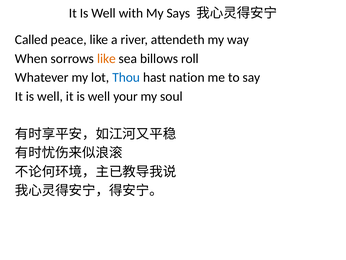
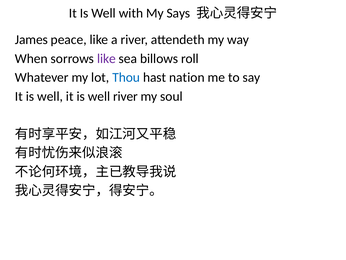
Called: Called -> James (31, 40)
like colour: orange -> purple (106, 58)
well your: your -> river (126, 96)
